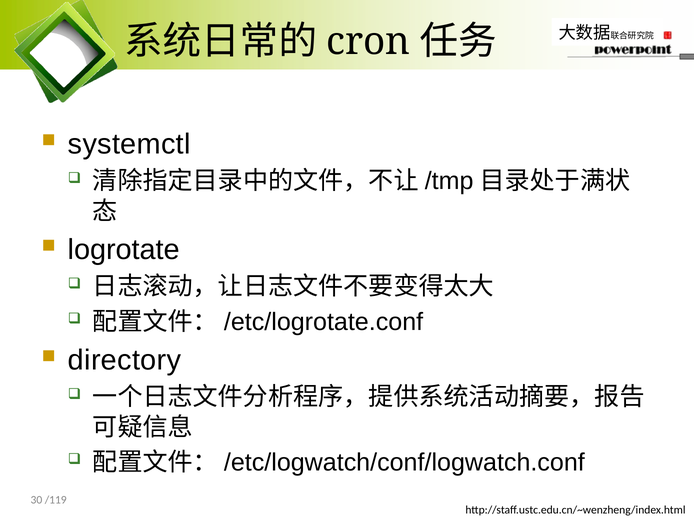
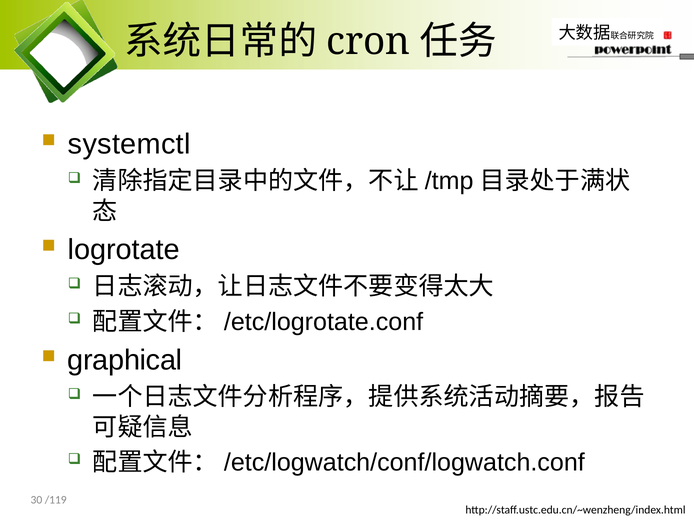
directory: directory -> graphical (125, 360)
